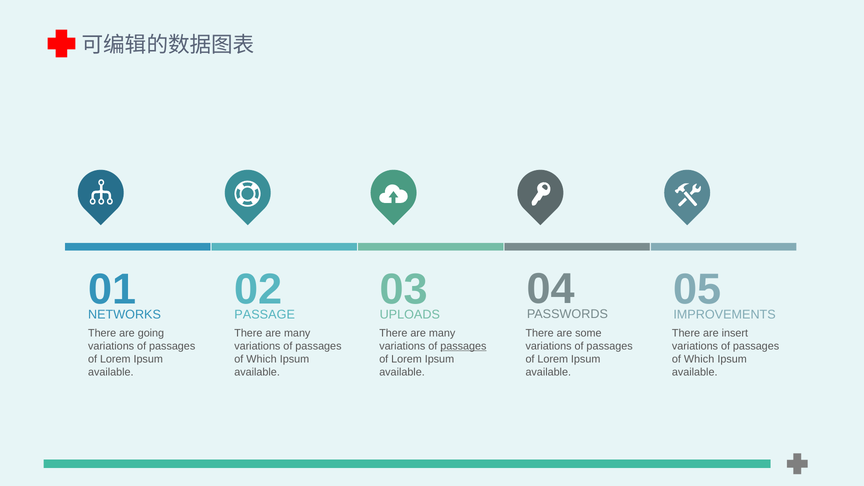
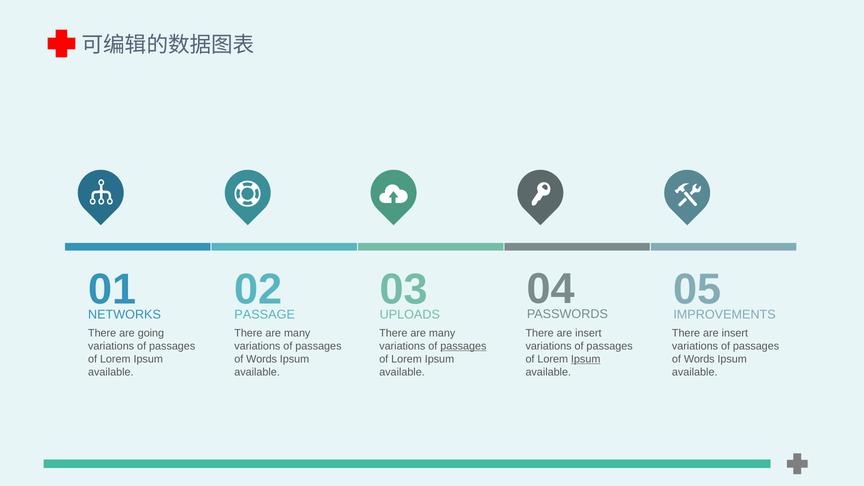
some: some -> insert (588, 333)
Which: Which -> Words (262, 359)
Ipsum underline: none -> present (586, 359)
Which: Which -> Words (699, 359)
